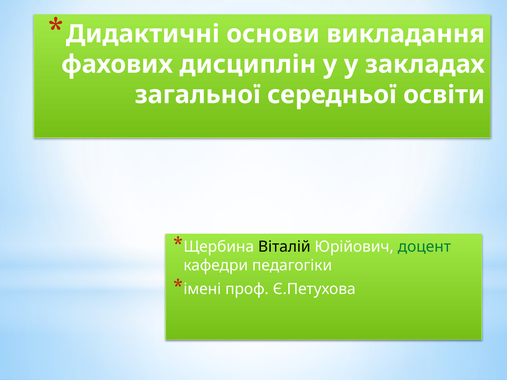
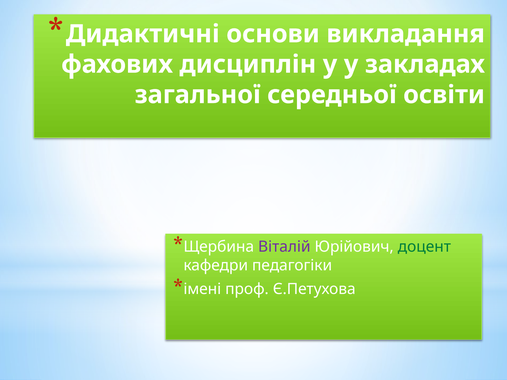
Віталій colour: black -> purple (284, 247)
